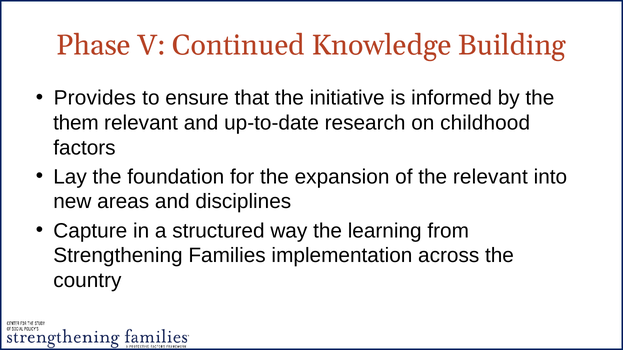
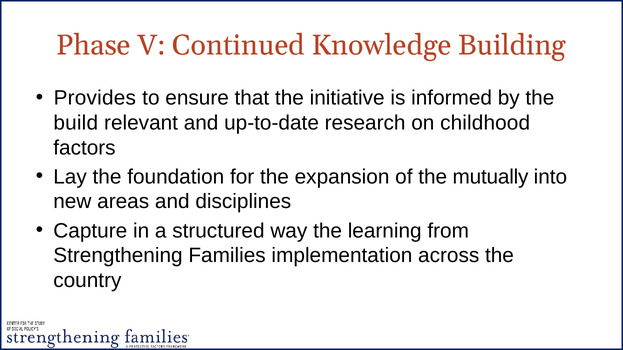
them: them -> build (76, 123)
the relevant: relevant -> mutually (491, 177)
